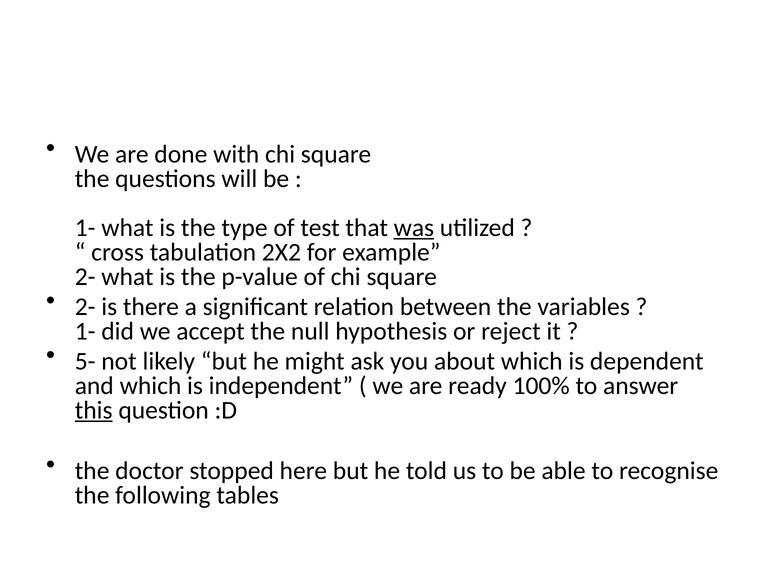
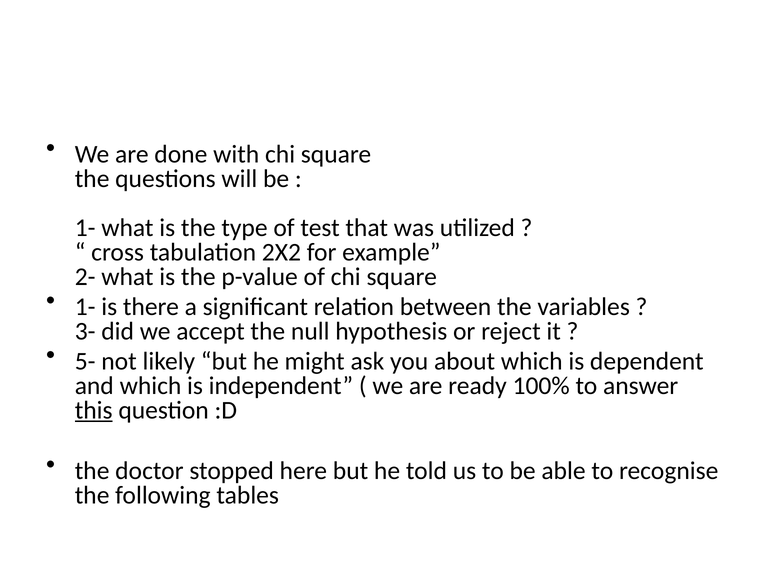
was underline: present -> none (414, 228)
2-: 2- -> 1- (85, 307)
1-: 1- -> 3- (85, 331)
